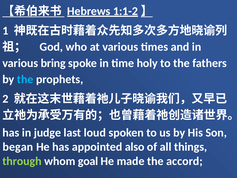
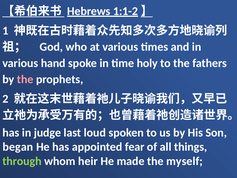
bring: bring -> hand (53, 63)
the colour: light blue -> pink (25, 79)
also: also -> fear (135, 147)
goal: goal -> heir (88, 161)
accord: accord -> myself (184, 161)
